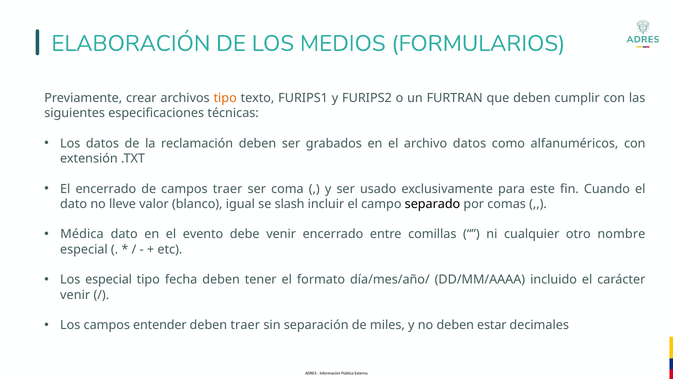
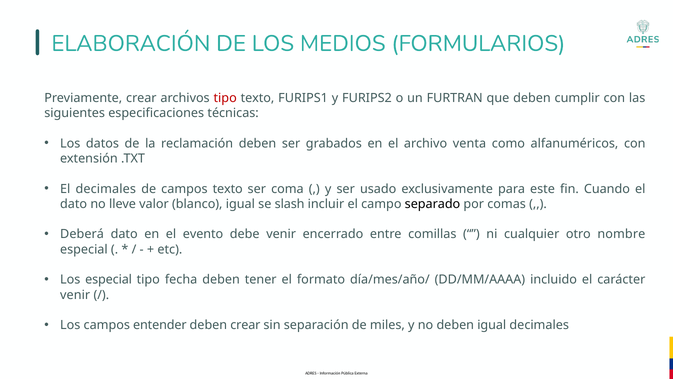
tipo colour: orange -> red (225, 98)
archivo datos: datos -> venta (469, 143)
El encerrado: encerrado -> decimales (106, 189)
campos traer: traer -> texto (228, 189)
Médica: Médica -> Deberá (82, 234)
deben traer: traer -> crear (245, 325)
deben estar: estar -> igual (492, 325)
